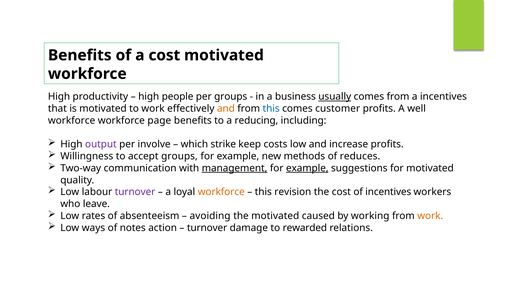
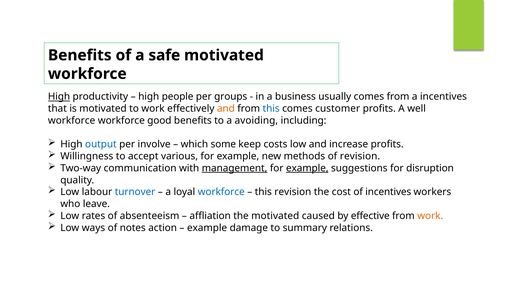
a cost: cost -> safe (164, 55)
High underline: none -> present (59, 97)
usually underline: present -> none (335, 97)
page: page -> good (159, 121)
reducing: reducing -> avoiding (256, 121)
output colour: purple -> blue (101, 144)
strike: strike -> some (223, 144)
accept groups: groups -> various (180, 156)
of reduces: reduces -> revision (360, 156)
for motivated: motivated -> disruption (430, 168)
turnover colour: purple -> blue (135, 192)
workforce colour: orange -> blue (221, 192)
avoiding: avoiding -> affliation (210, 216)
working: working -> effective (370, 216)
turnover: turnover -> example (207, 228)
rewarded: rewarded -> summary (305, 228)
